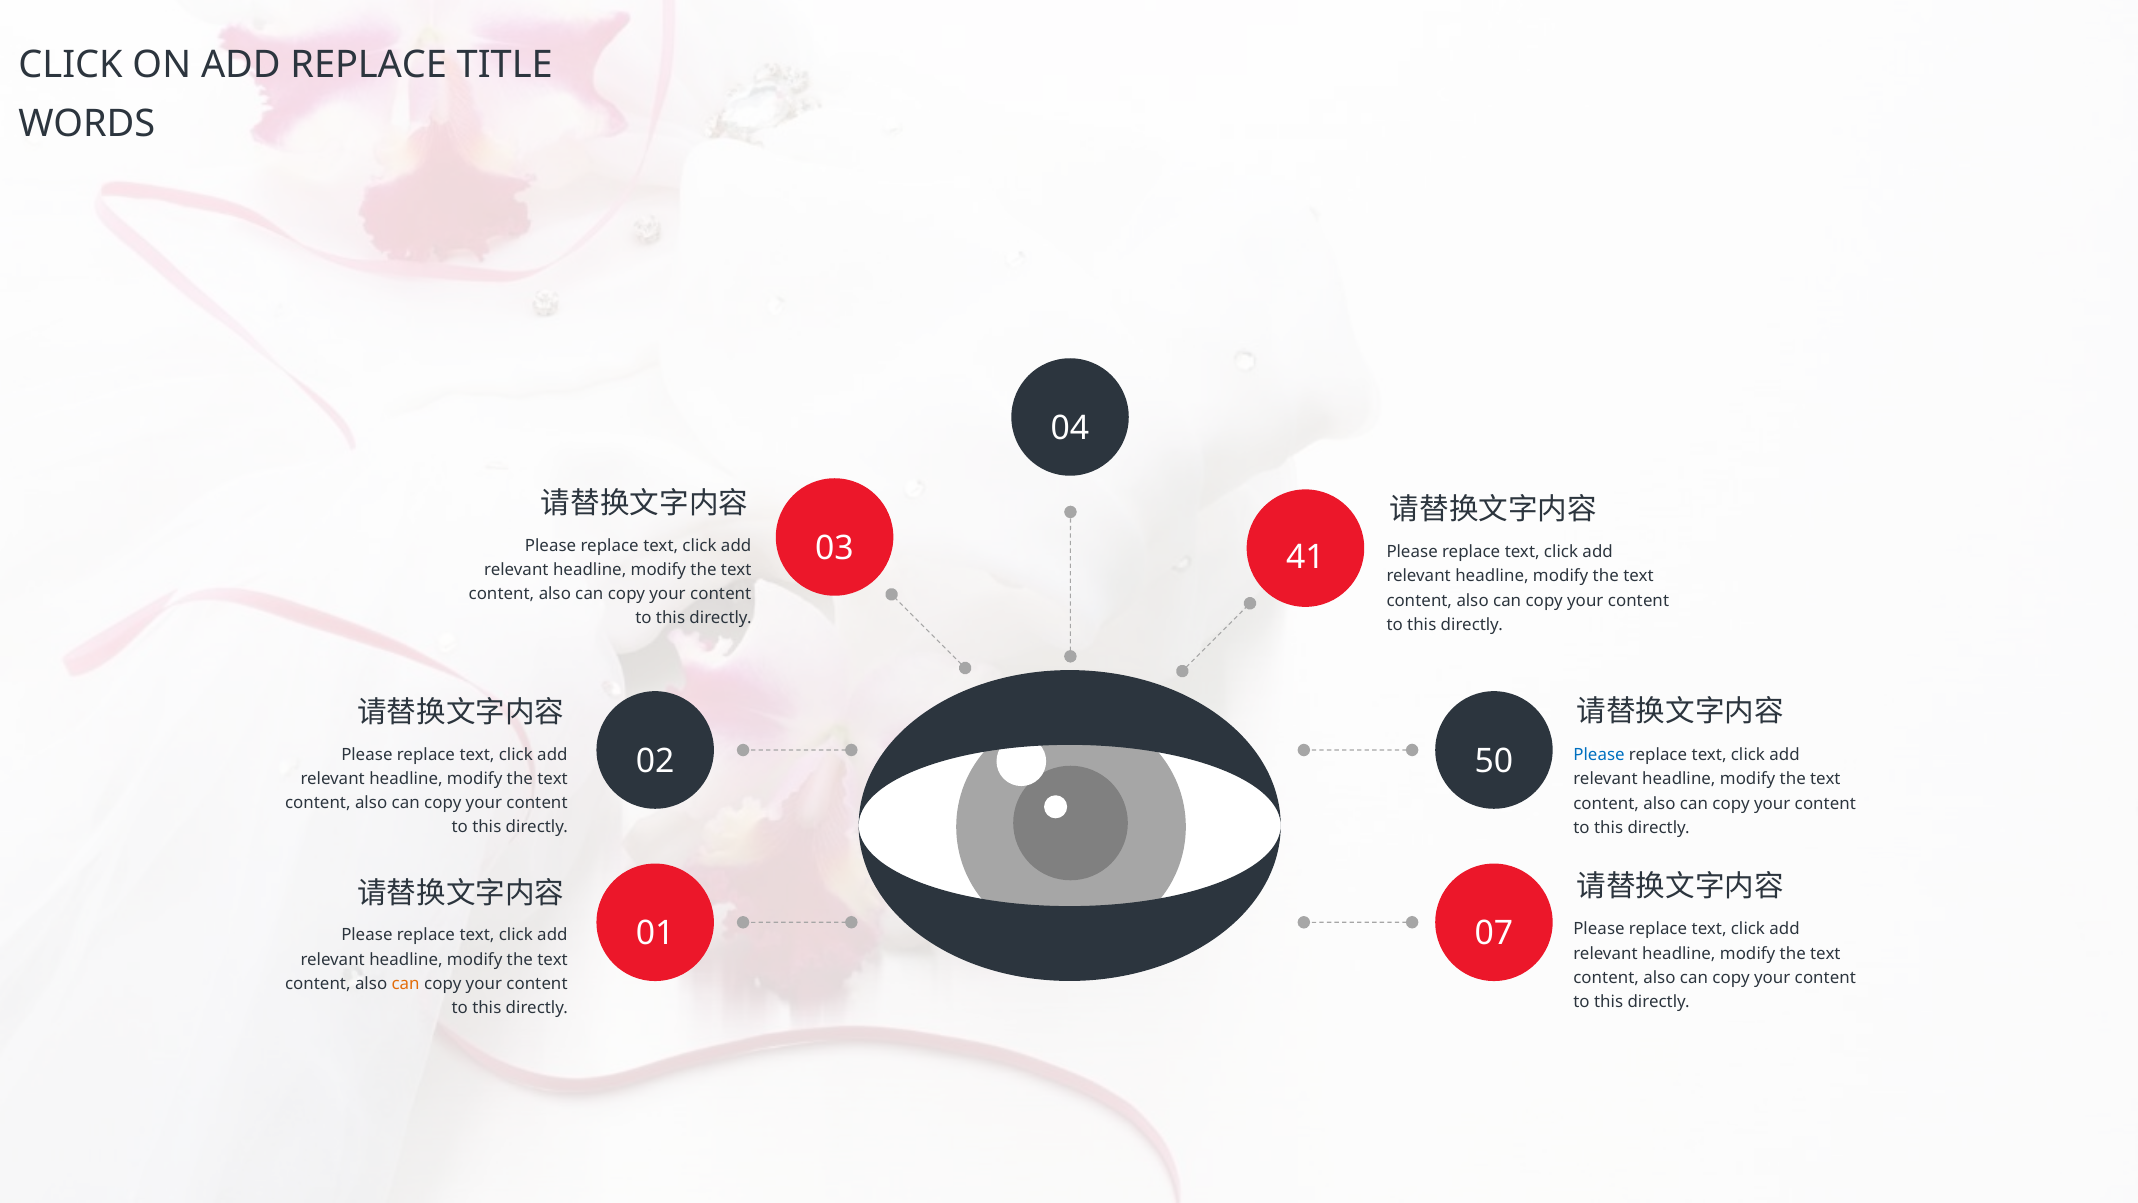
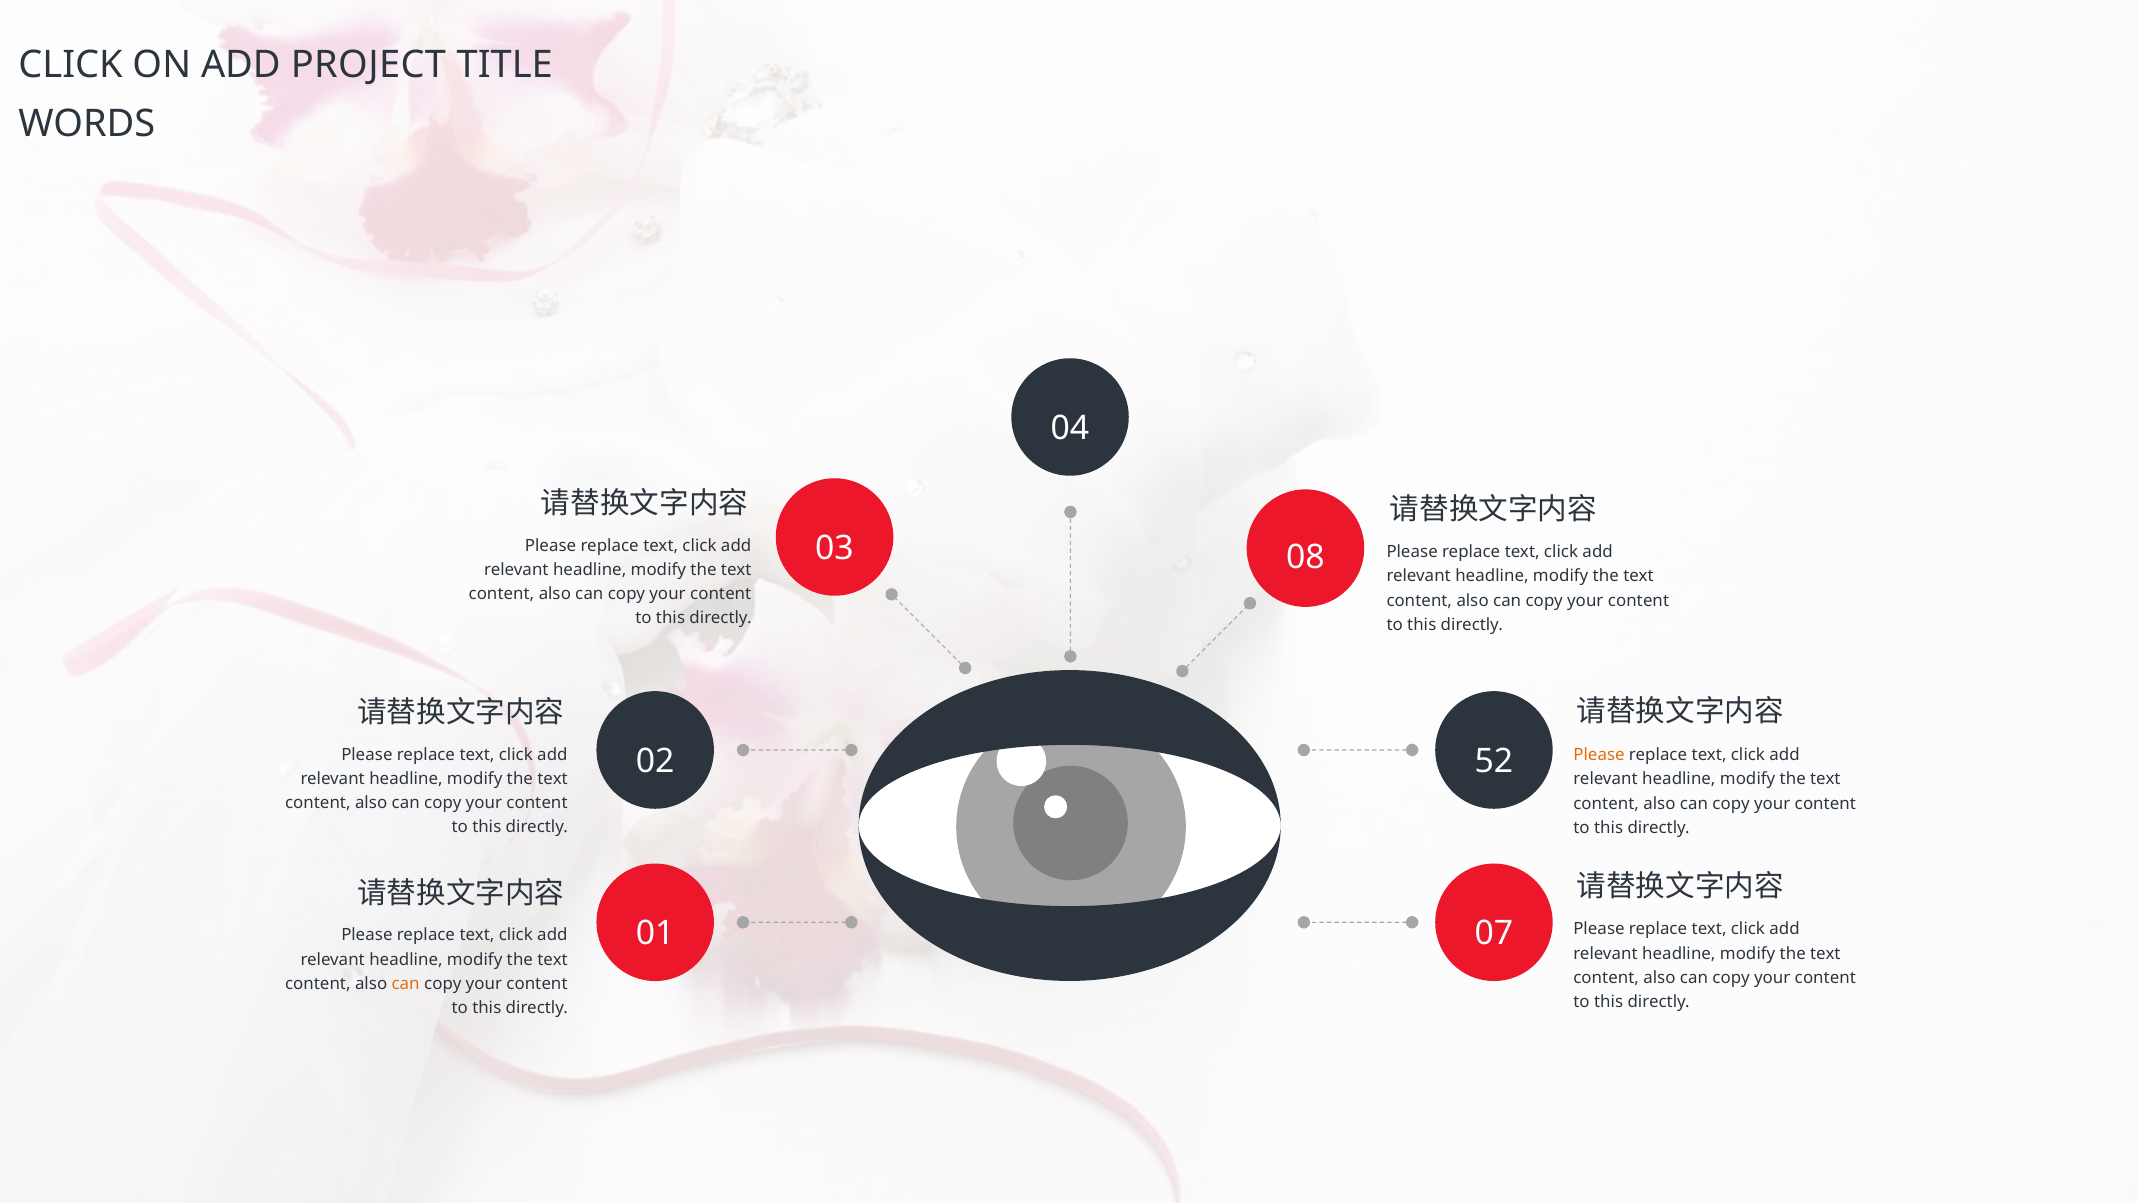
ADD REPLACE: REPLACE -> PROJECT (368, 65)
41: 41 -> 08 (1305, 557)
Please colour: blue -> orange (1599, 755)
50: 50 -> 52 (1494, 761)
